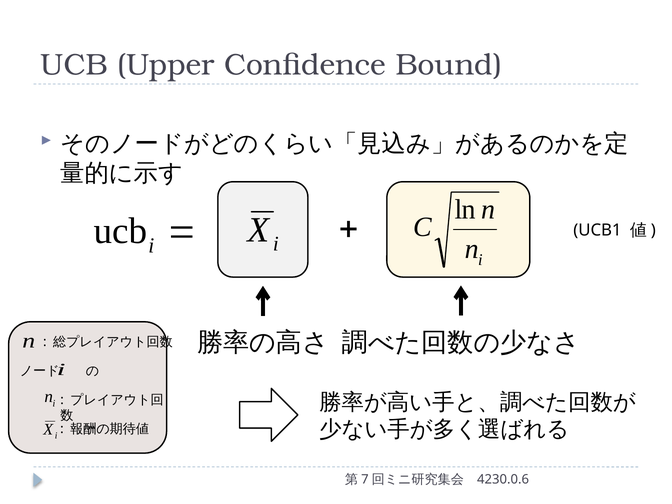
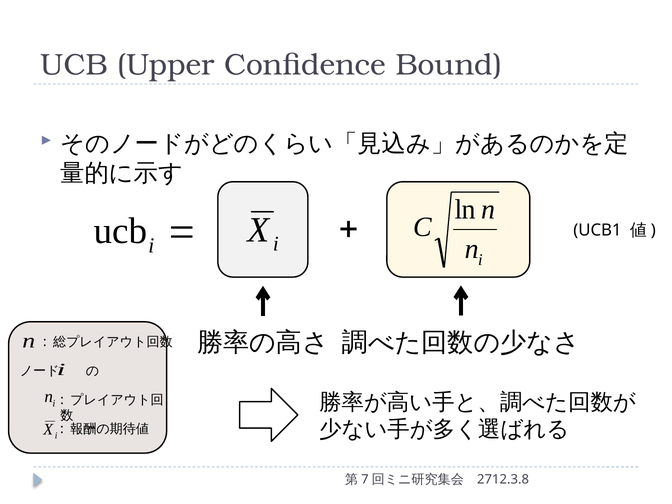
4230.0.6: 4230.0.6 -> 2712.3.8 (503, 479)
